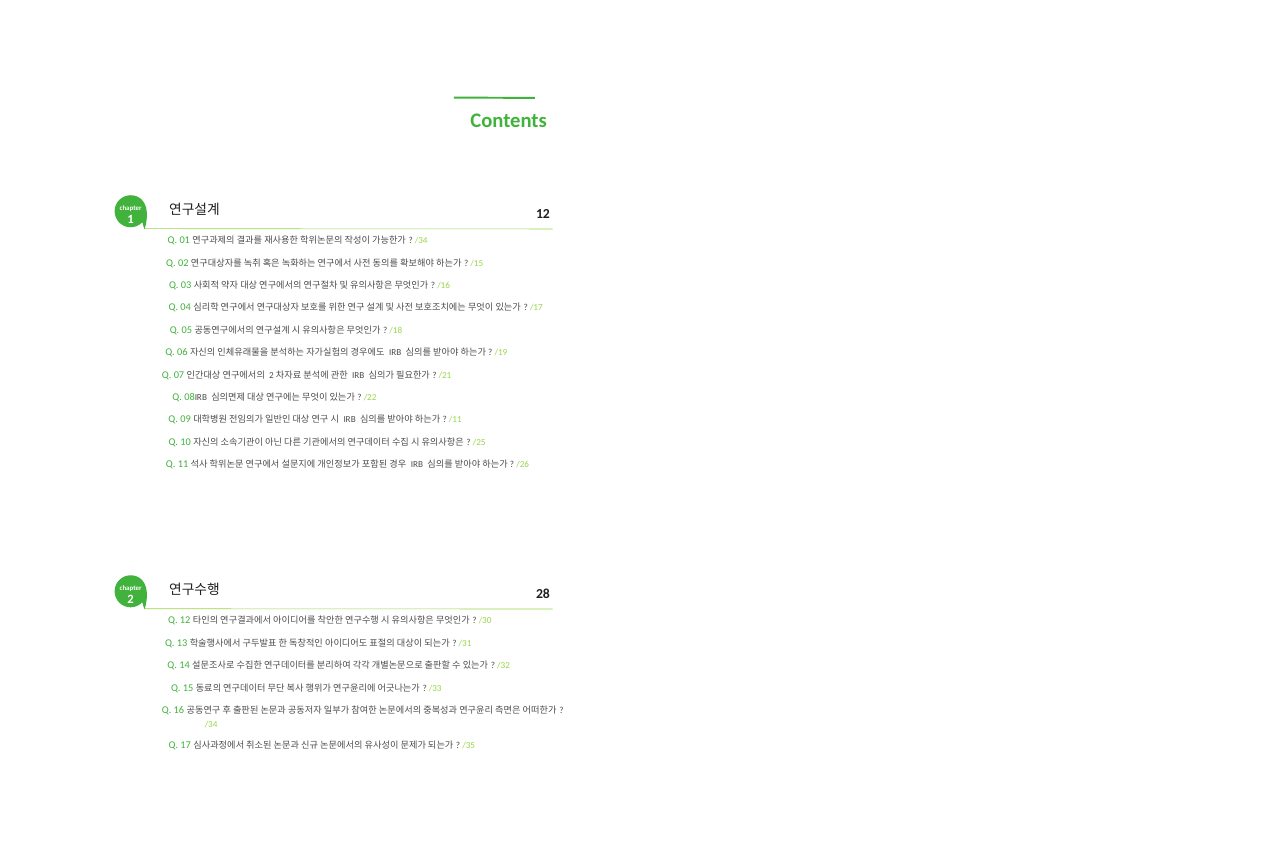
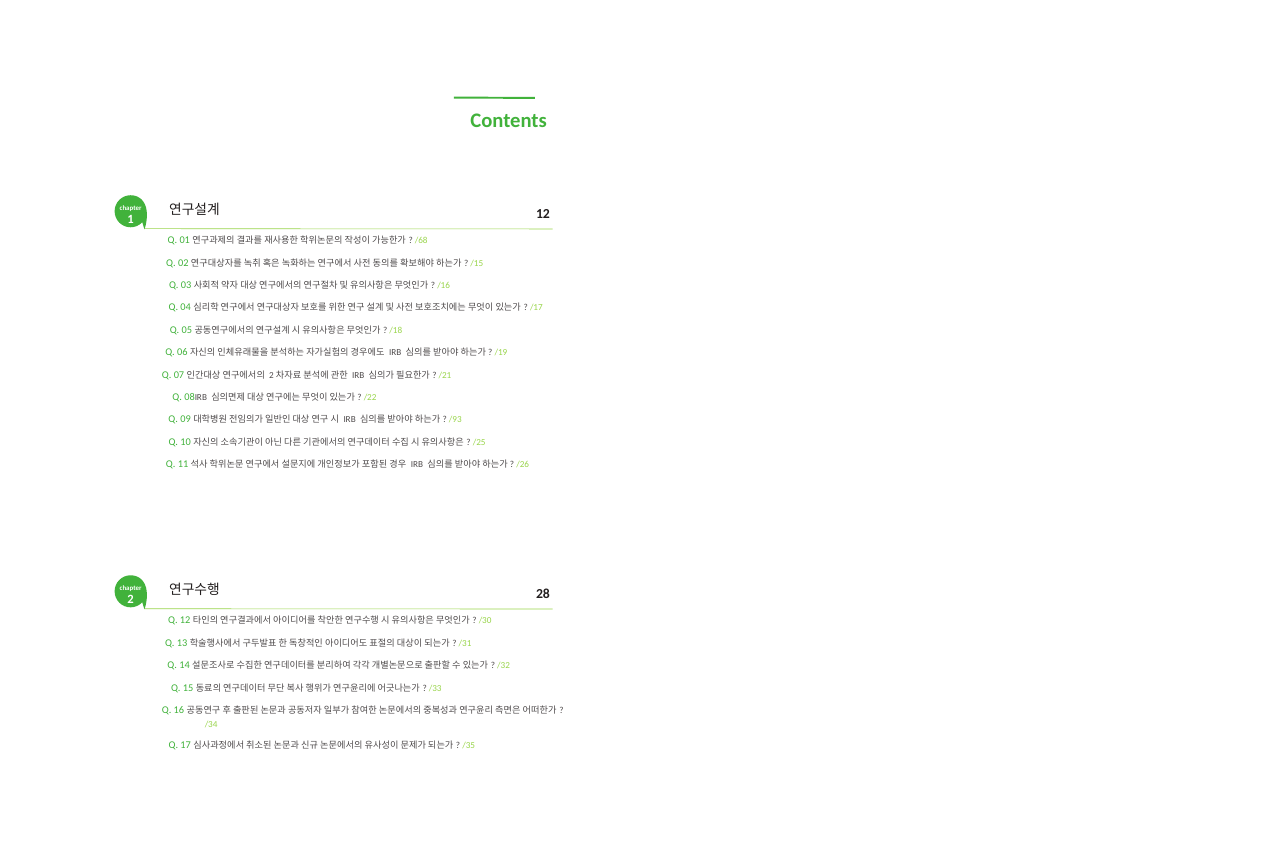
/34: /34 -> /68 (421, 241)
/11: /11 -> /93 (455, 420)
